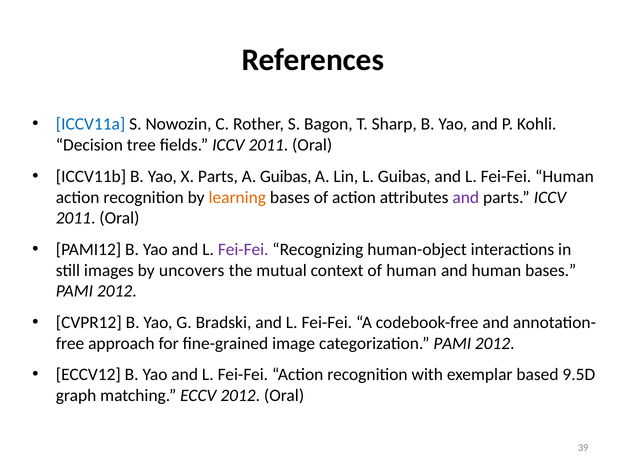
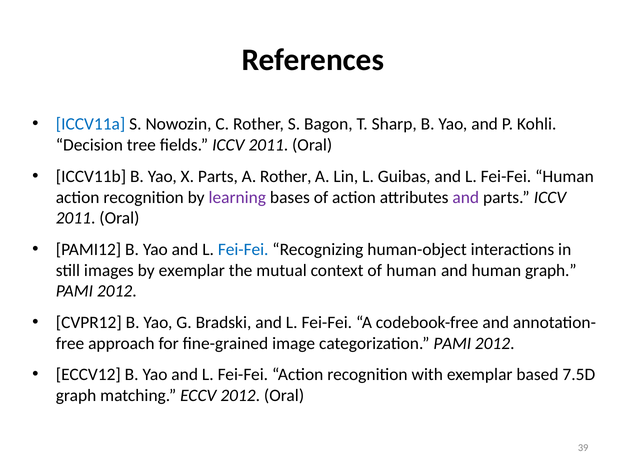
A Guibas: Guibas -> Rother (286, 177)
learning colour: orange -> purple (237, 197)
Fei-Fei colour: purple -> blue (243, 250)
by uncovers: uncovers -> exemplar (192, 271)
human bases: bases -> graph (551, 271)
9.5D: 9.5D -> 7.5D (579, 375)
